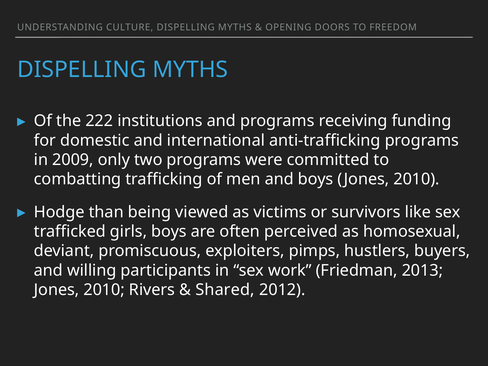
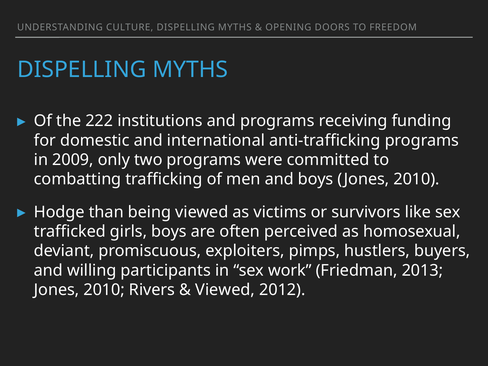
Shared: Shared -> Viewed (225, 290)
